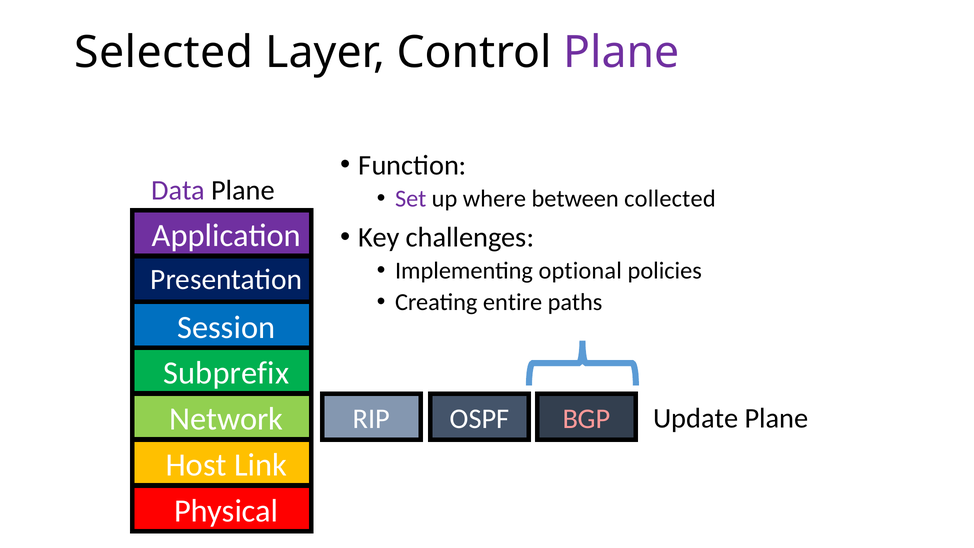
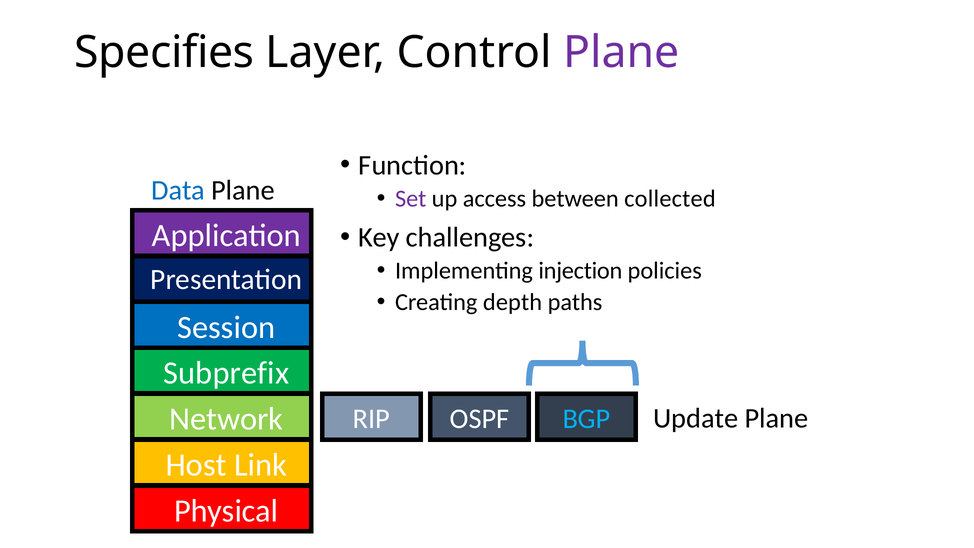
Selected: Selected -> Specifies (164, 52)
Data colour: purple -> blue (178, 190)
where: where -> access (494, 199)
optional: optional -> injection (580, 271)
entire: entire -> depth (513, 302)
BGP colour: pink -> light blue (587, 419)
